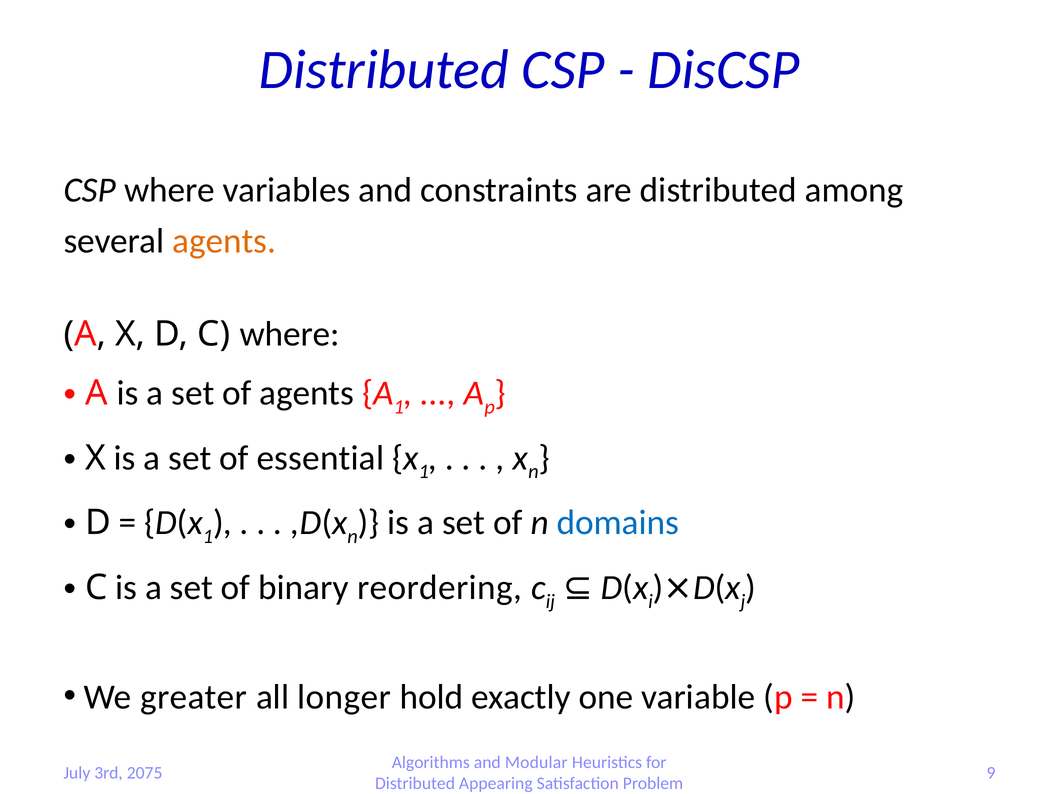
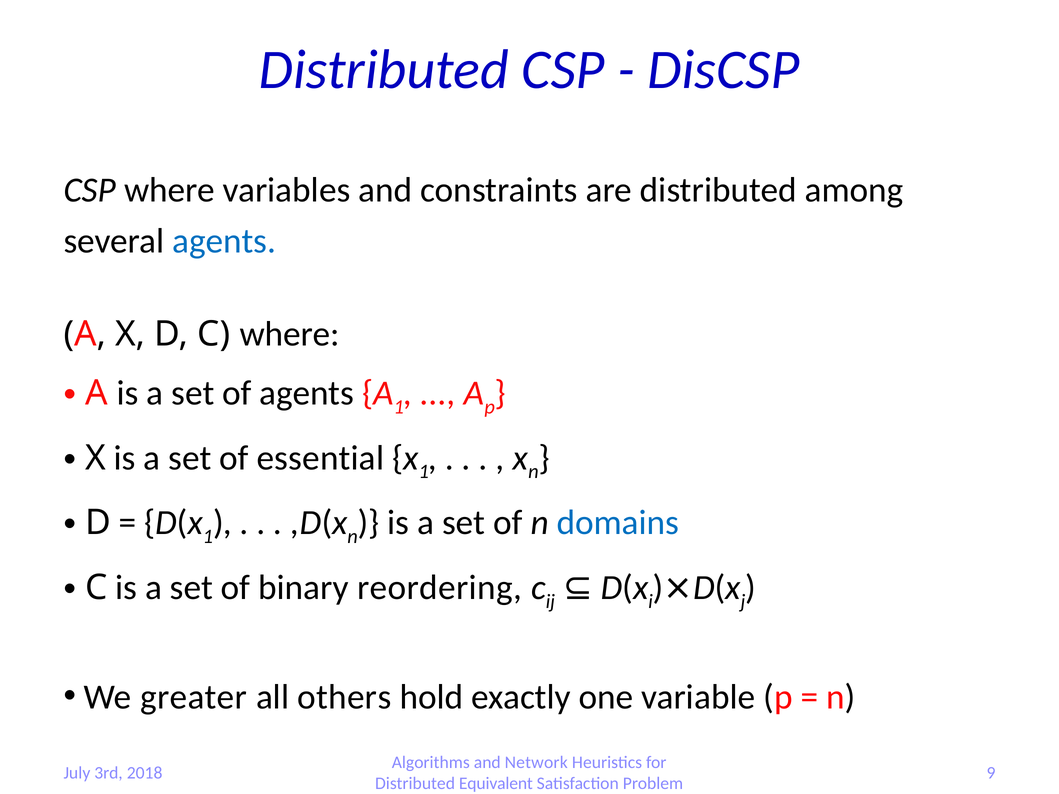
agents colour: orange -> blue (224, 241)
longer: longer -> others (344, 697)
Modular: Modular -> Network (536, 763)
2075: 2075 -> 2018 (145, 773)
Appearing: Appearing -> Equivalent (496, 784)
